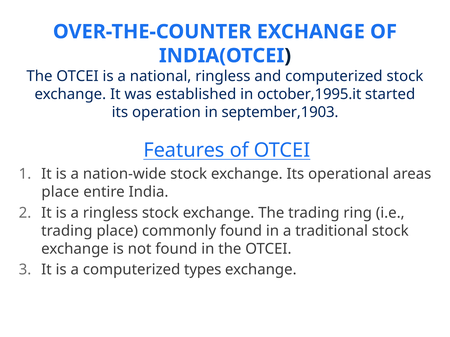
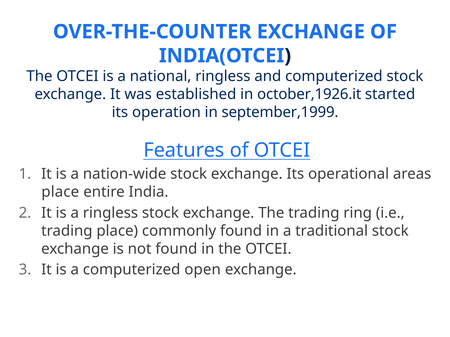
october,1995.it: october,1995.it -> october,1926.it (309, 94)
september,1903: september,1903 -> september,1999 (280, 112)
types: types -> open (203, 270)
